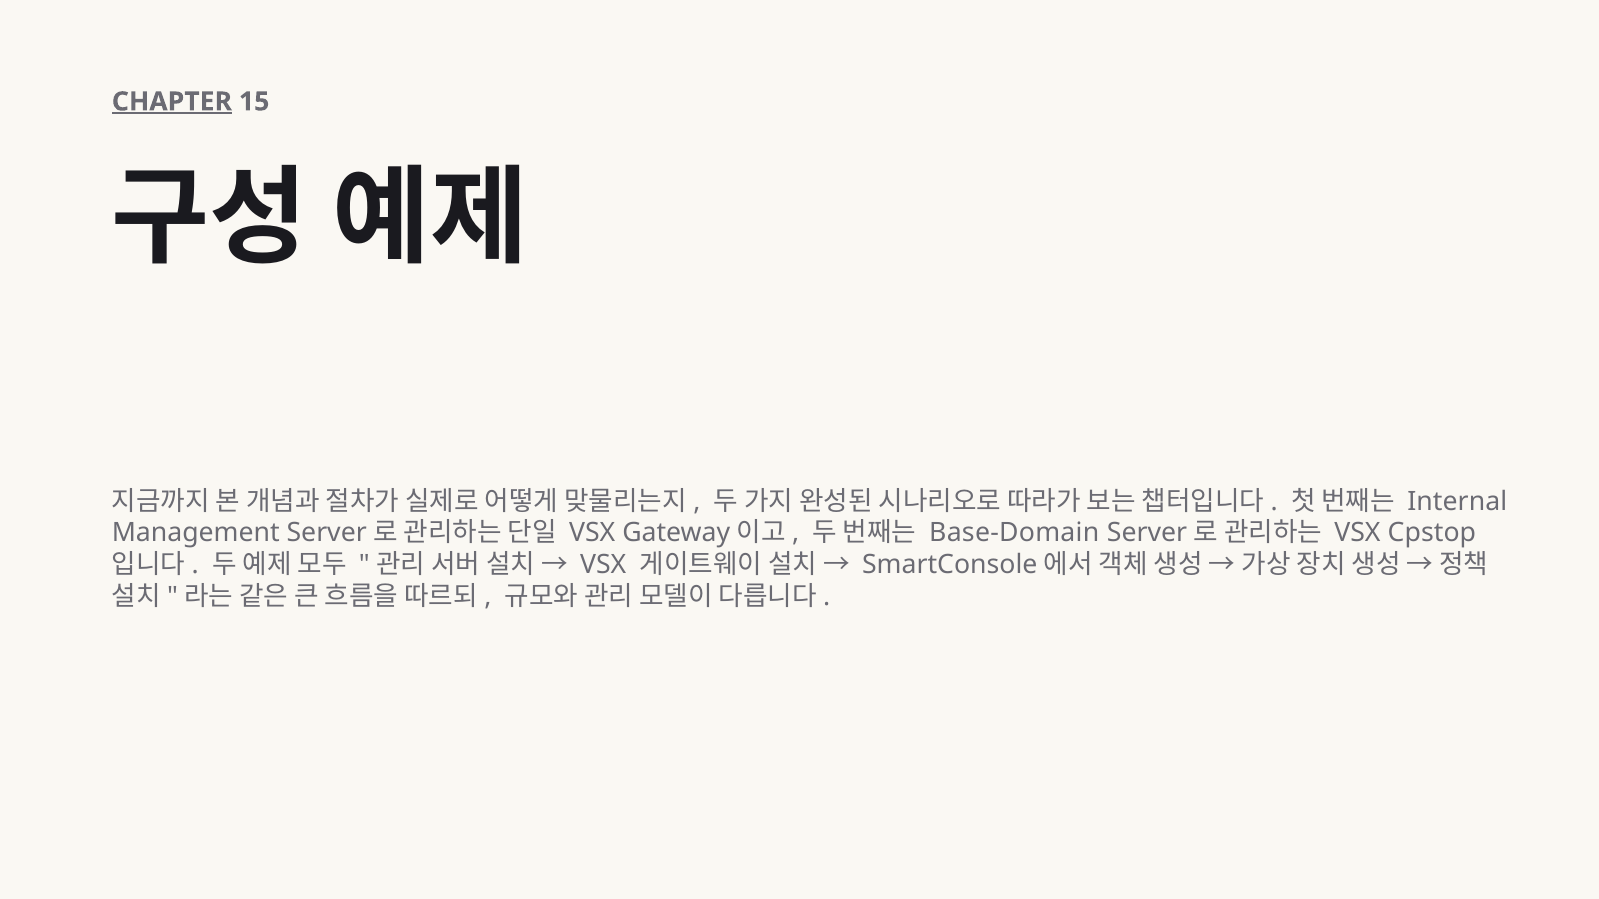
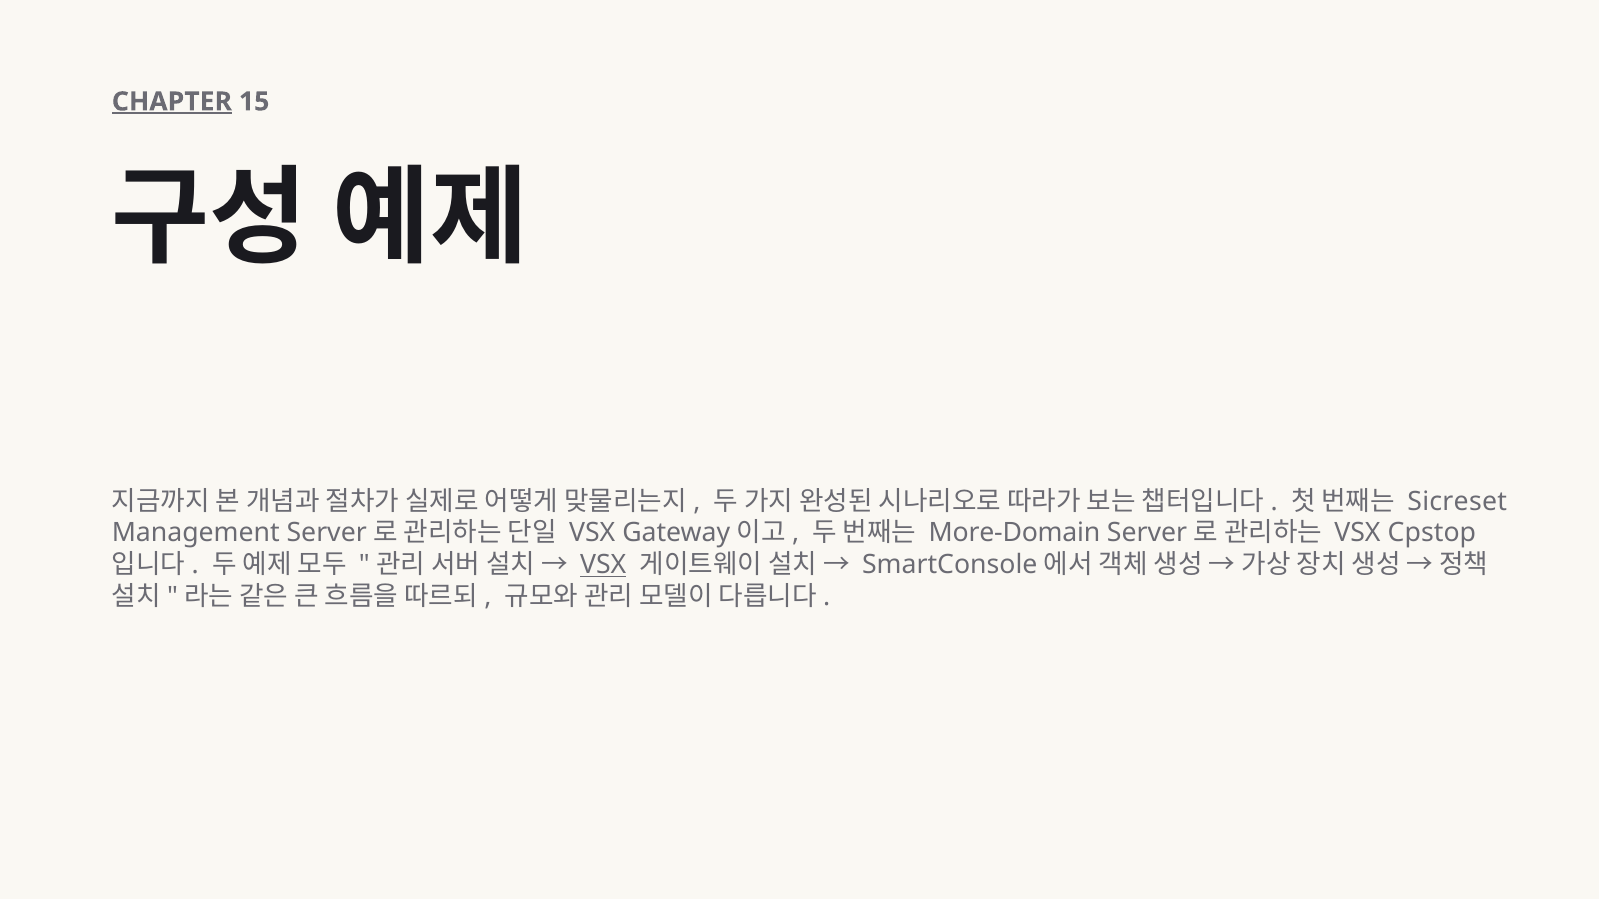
Internal: Internal -> Sicreset (1457, 501)
Base-Domain: Base-Domain -> More-Domain (1015, 533)
VSX underline: none -> present (603, 565)
